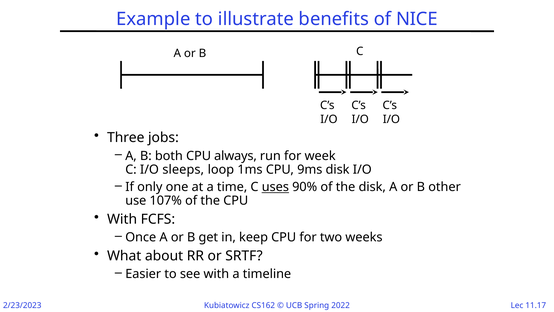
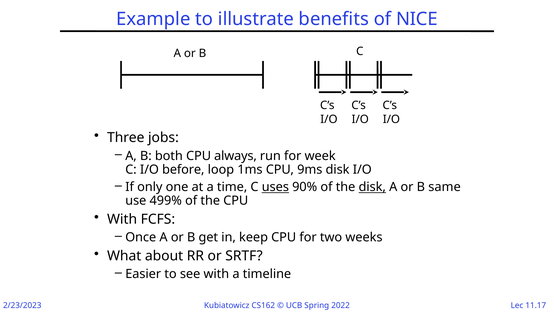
sleeps: sleeps -> before (183, 169)
disk underline: none -> present (372, 187)
other: other -> same (445, 187)
107%: 107% -> 499% (166, 201)
